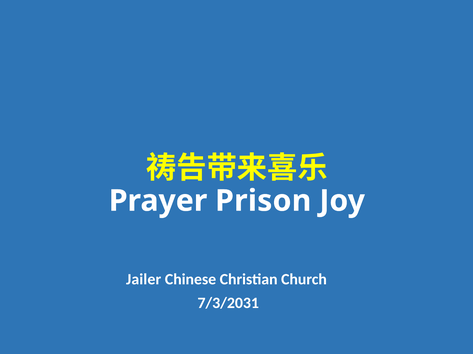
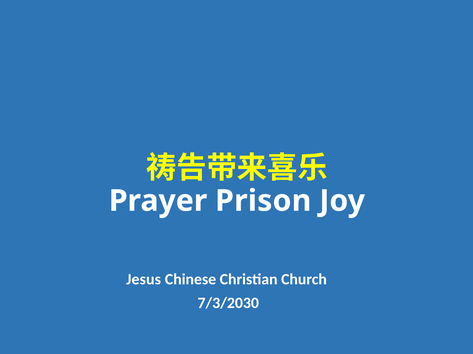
Jailer: Jailer -> Jesus (144, 280)
7/3/2031: 7/3/2031 -> 7/3/2030 (228, 303)
